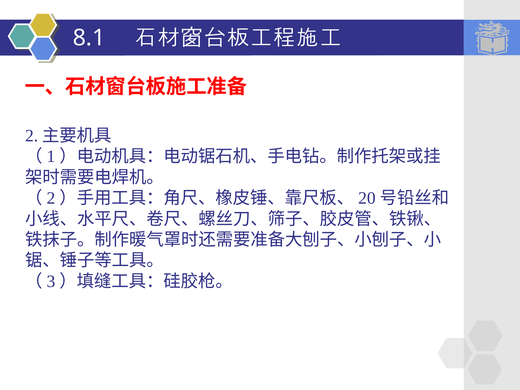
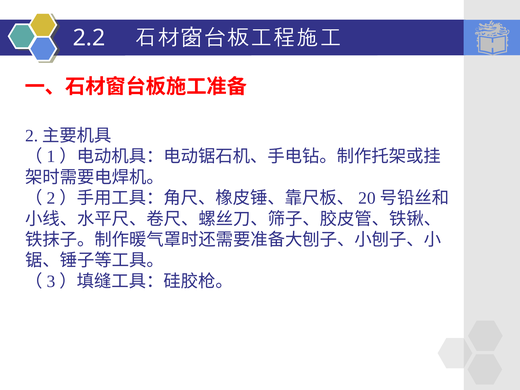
8.1: 8.1 -> 2.2 (89, 38)
